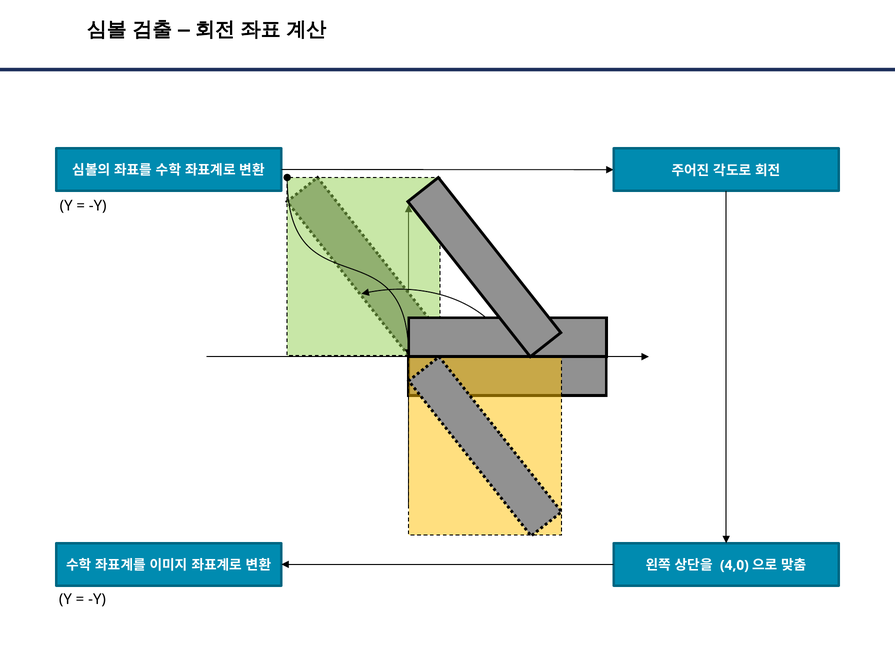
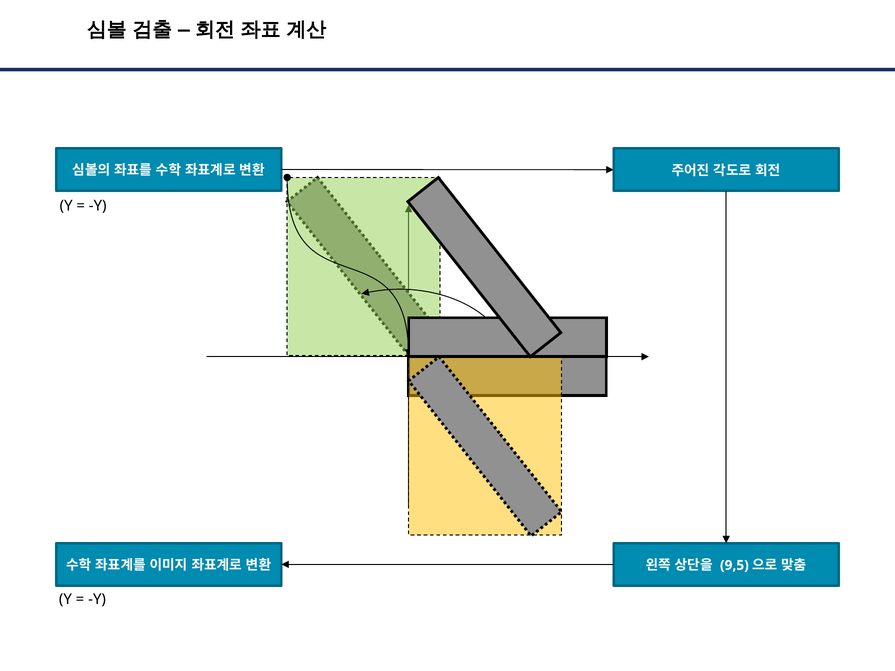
4,0: 4,0 -> 9,5 (734, 566)
